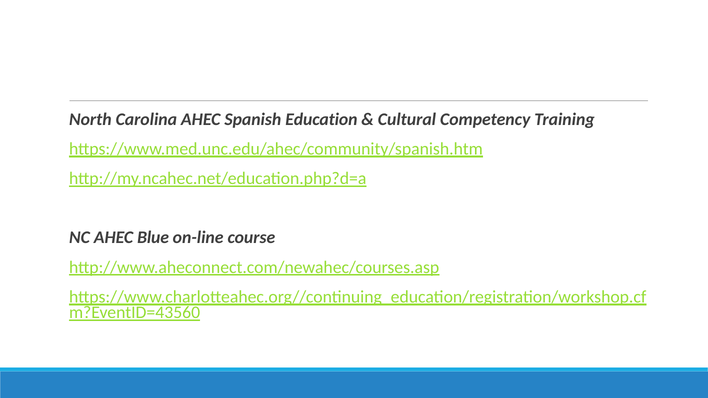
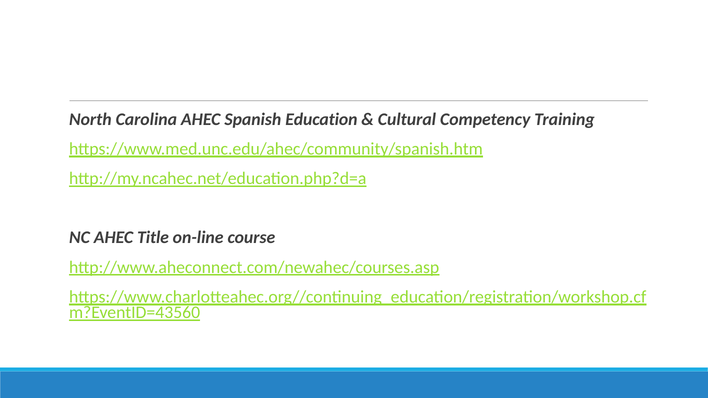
Blue: Blue -> Title (153, 238)
